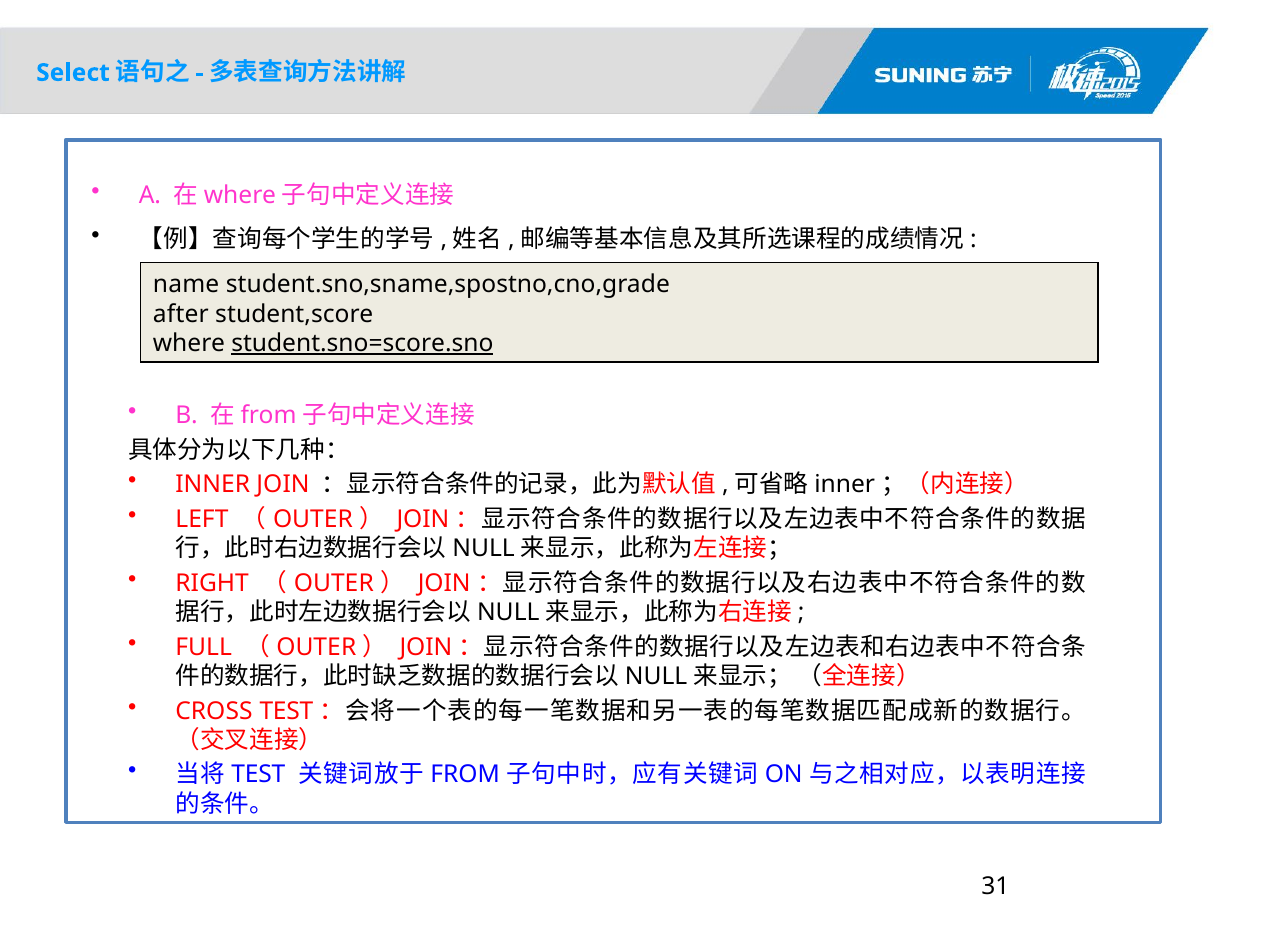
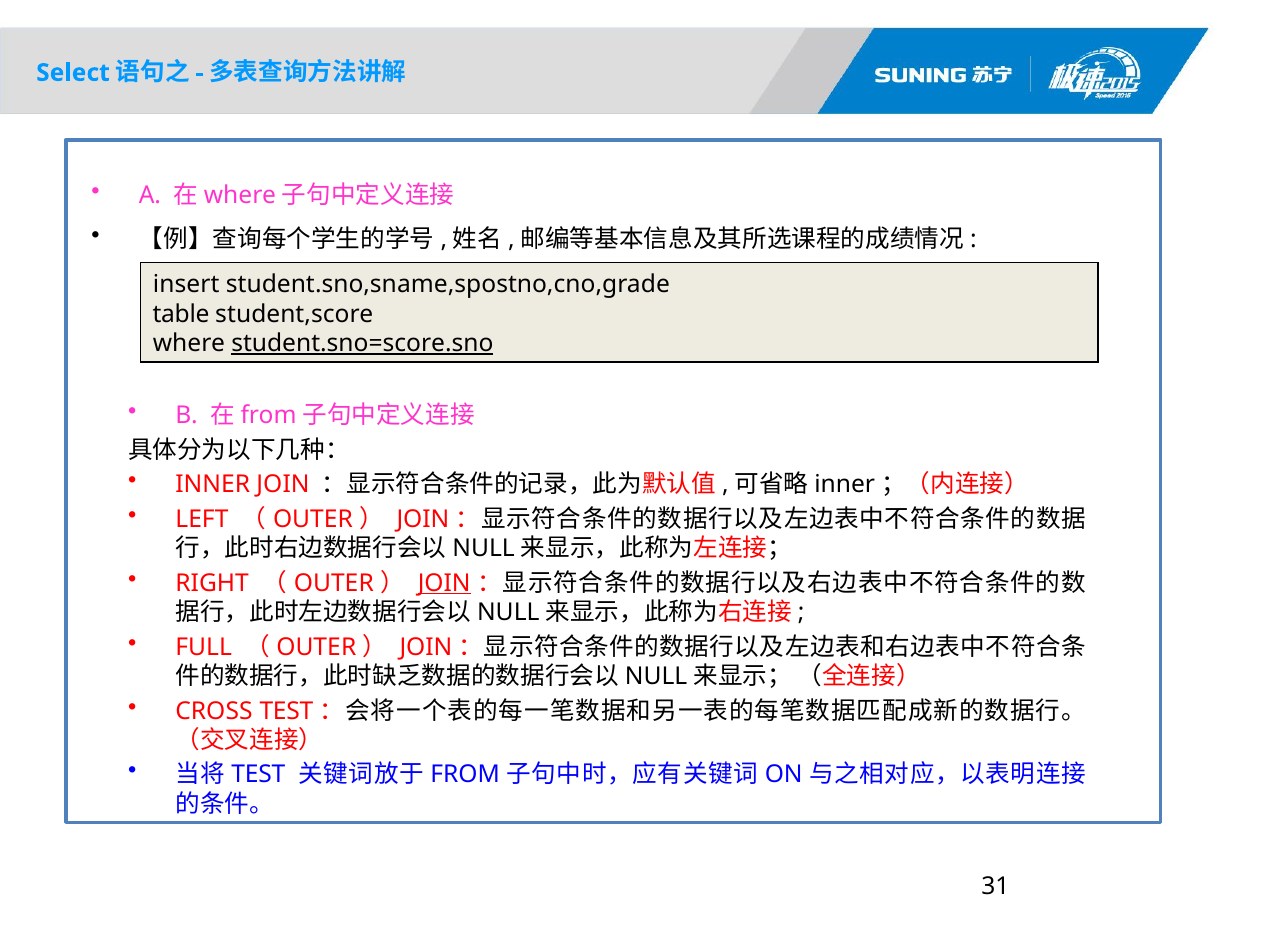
name: name -> insert (186, 284)
after: after -> table (181, 314)
JOIN underline: none -> present (444, 583)
